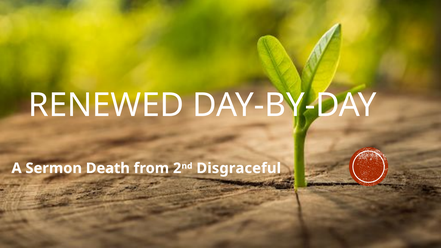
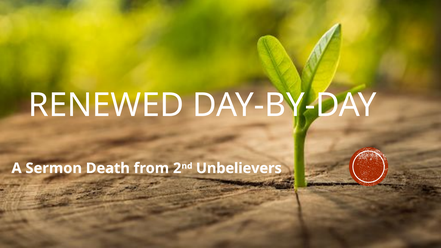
Disgraceful: Disgraceful -> Unbelievers (239, 168)
